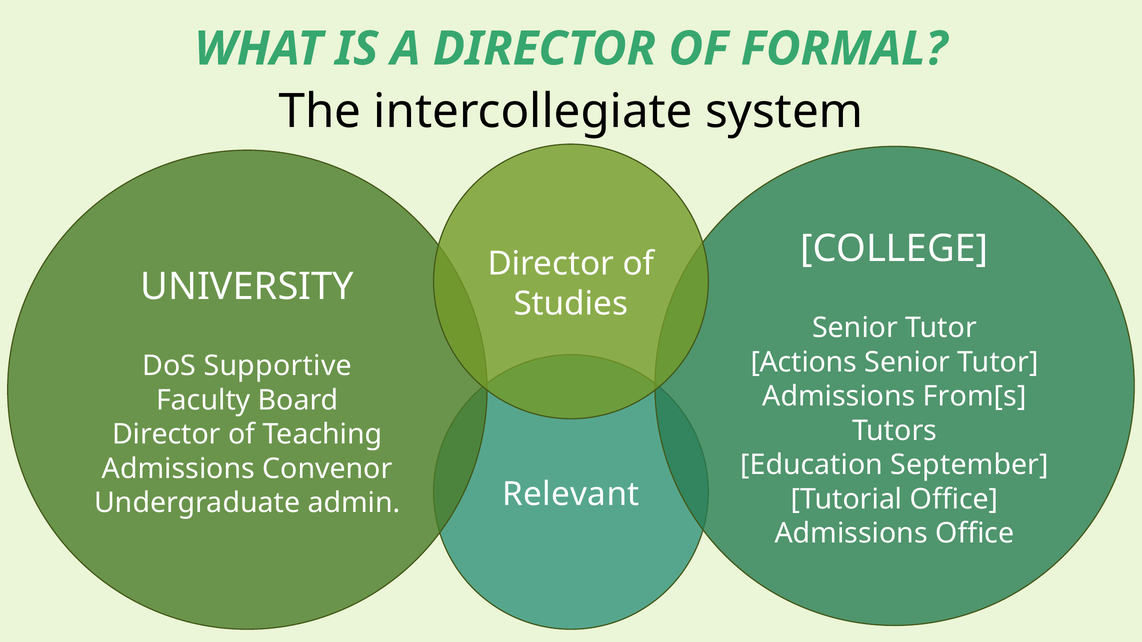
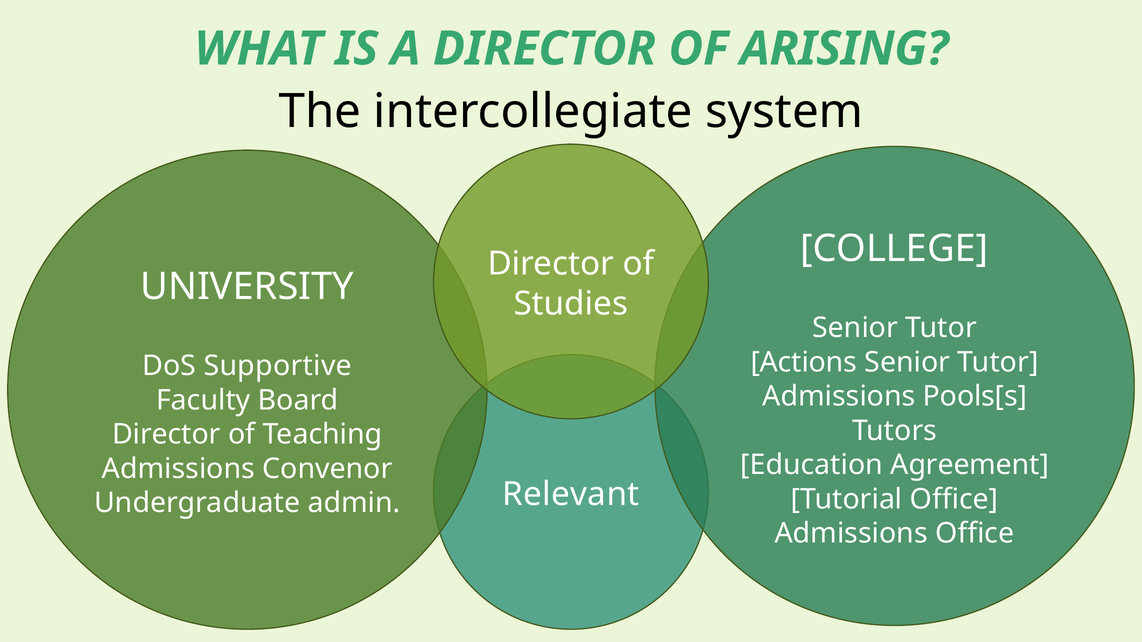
FORMAL: FORMAL -> ARISING (844, 49)
From[s: From[s -> Pools[s (975, 397)
September: September -> Agreement (970, 465)
